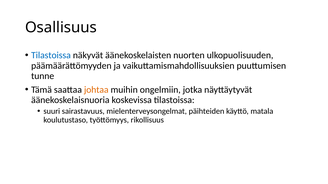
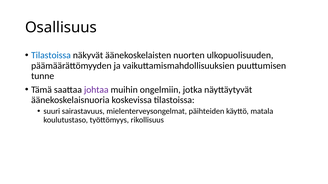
johtaa colour: orange -> purple (96, 90)
